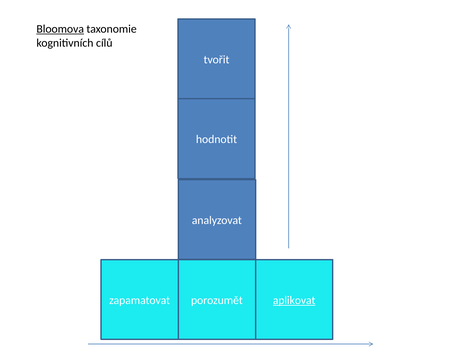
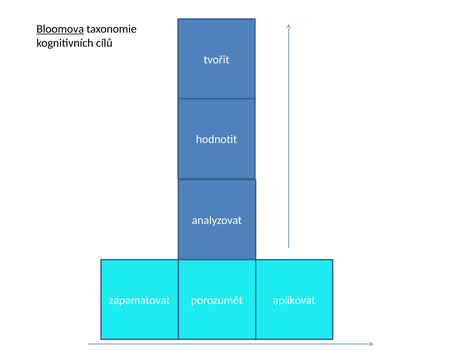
aplikovat underline: present -> none (294, 300)
